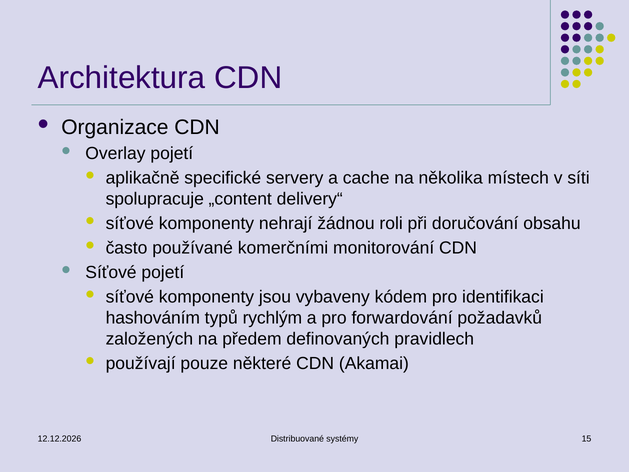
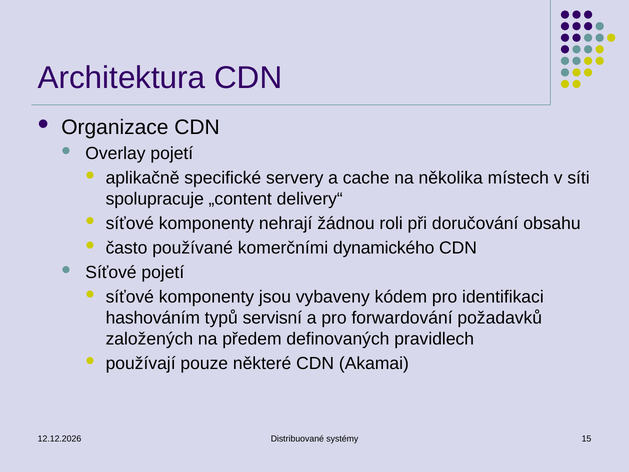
monitorování: monitorování -> dynamického (384, 248)
rychlým: rychlým -> servisní (272, 318)
